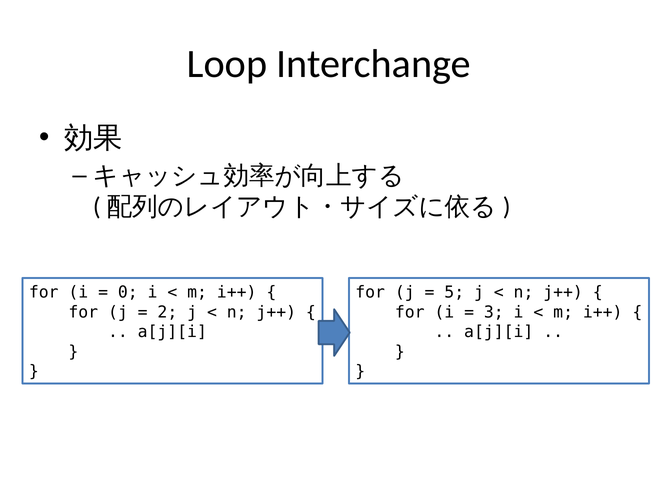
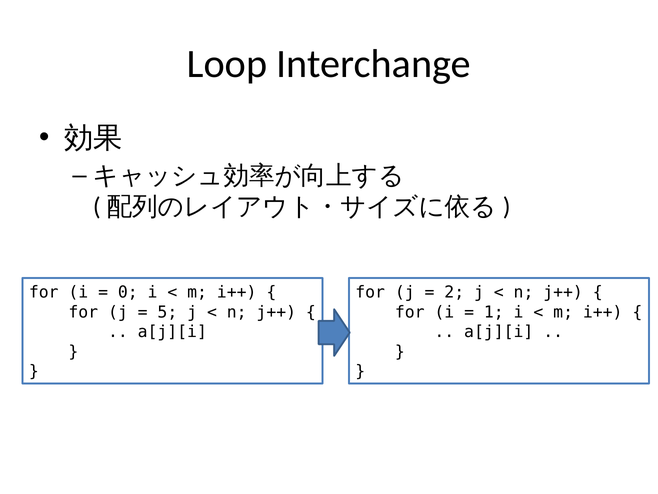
5: 5 -> 2 (454, 292)
2: 2 -> 5 (167, 312)
3: 3 -> 1 (494, 312)
